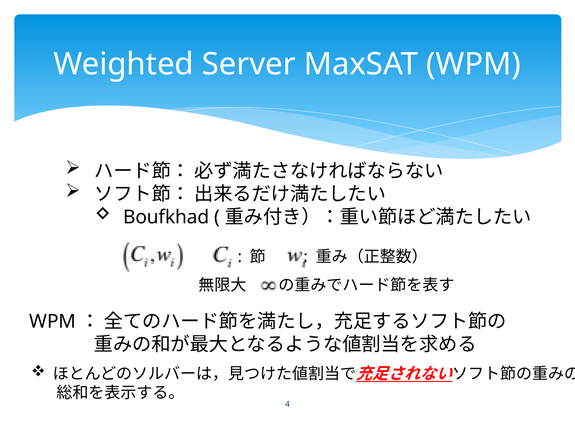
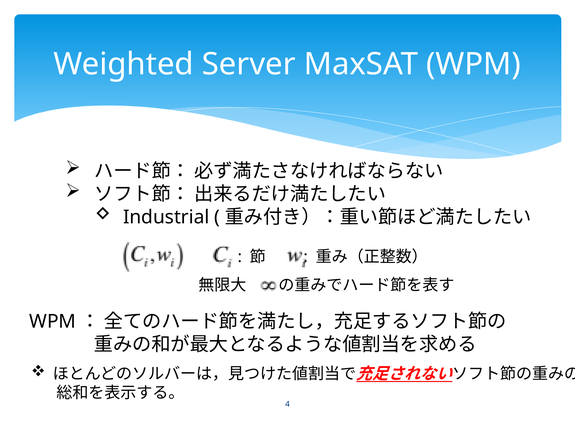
Boufkhad: Boufkhad -> Industrial (166, 217)
